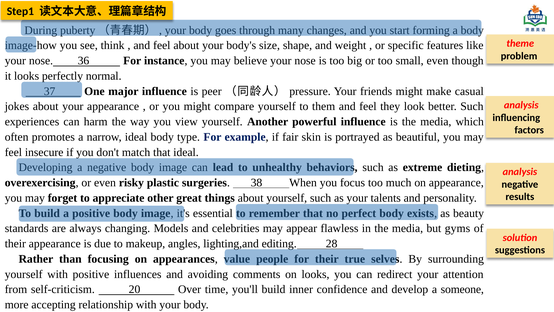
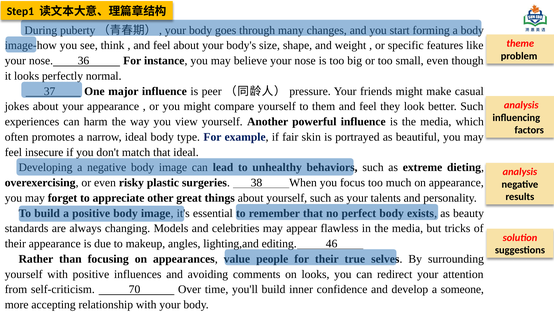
gyms: gyms -> tricks (458, 228)
28: 28 -> 46 (332, 243)
20: 20 -> 70 (135, 289)
